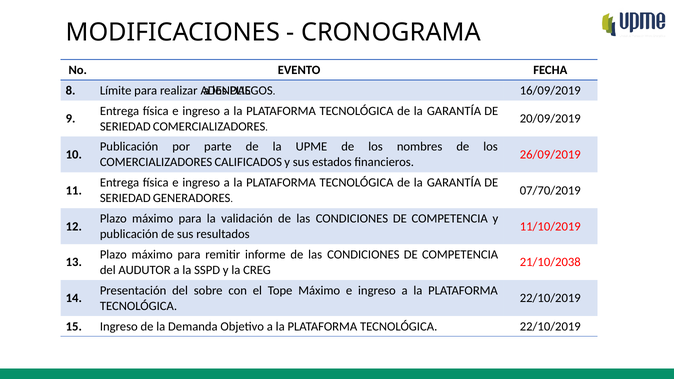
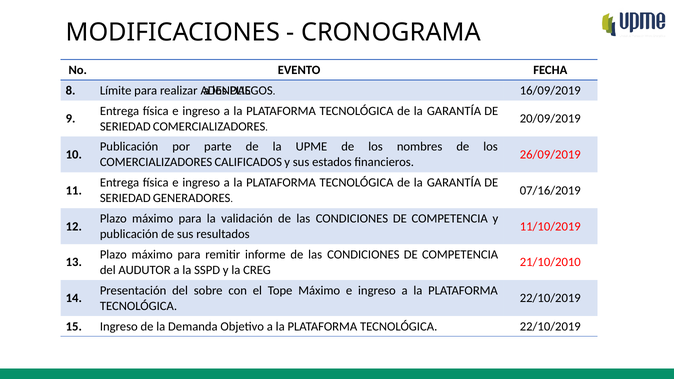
07/70/2019: 07/70/2019 -> 07/16/2019 (550, 190)
21/10/2038: 21/10/2038 -> 21/10/2010 (550, 262)
